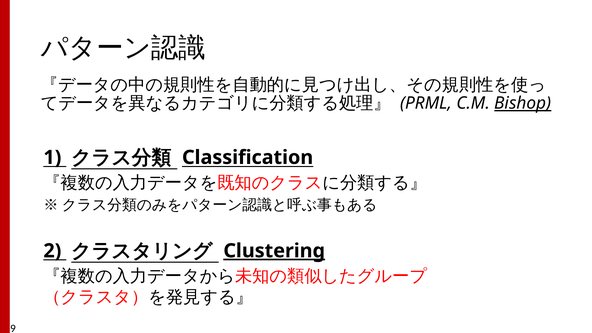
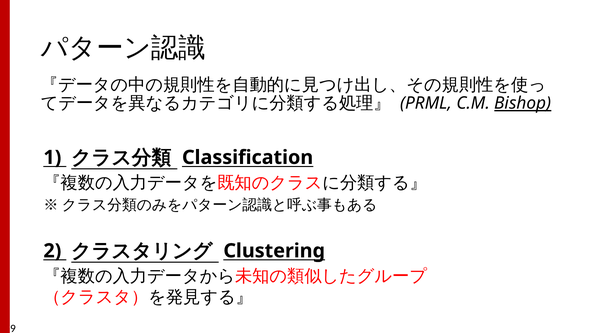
Clustering underline: present -> none (274, 251)
